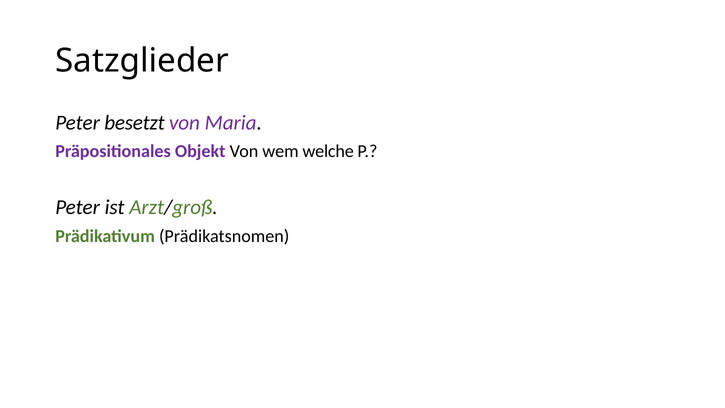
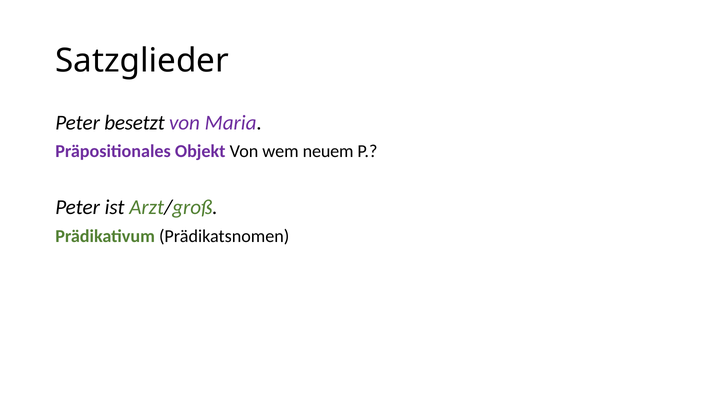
welche: welche -> neuem (328, 151)
